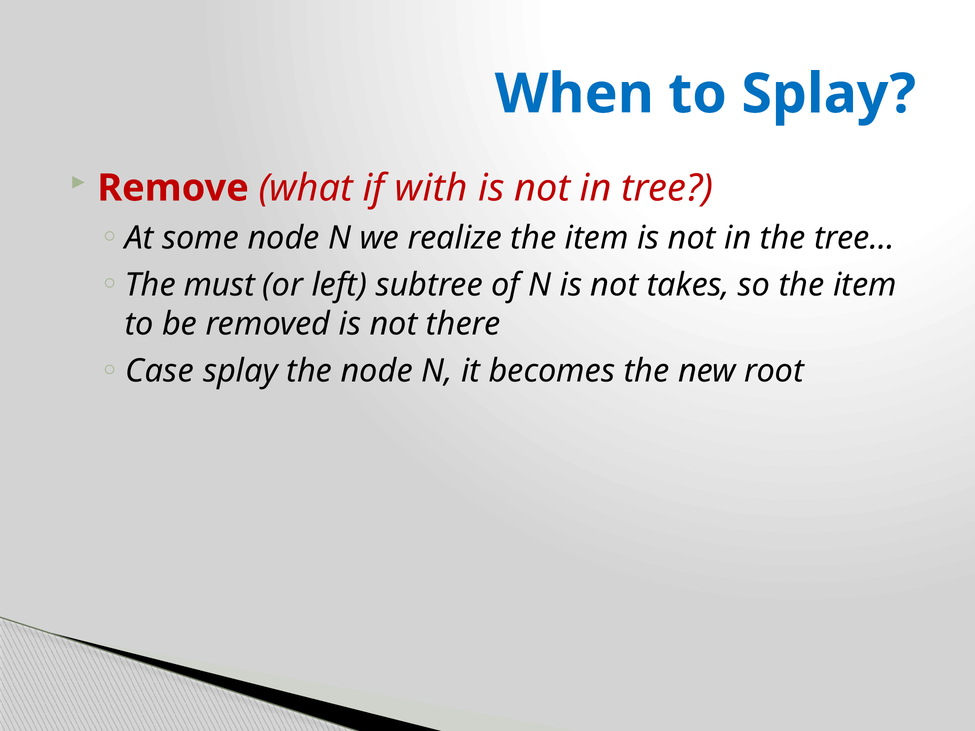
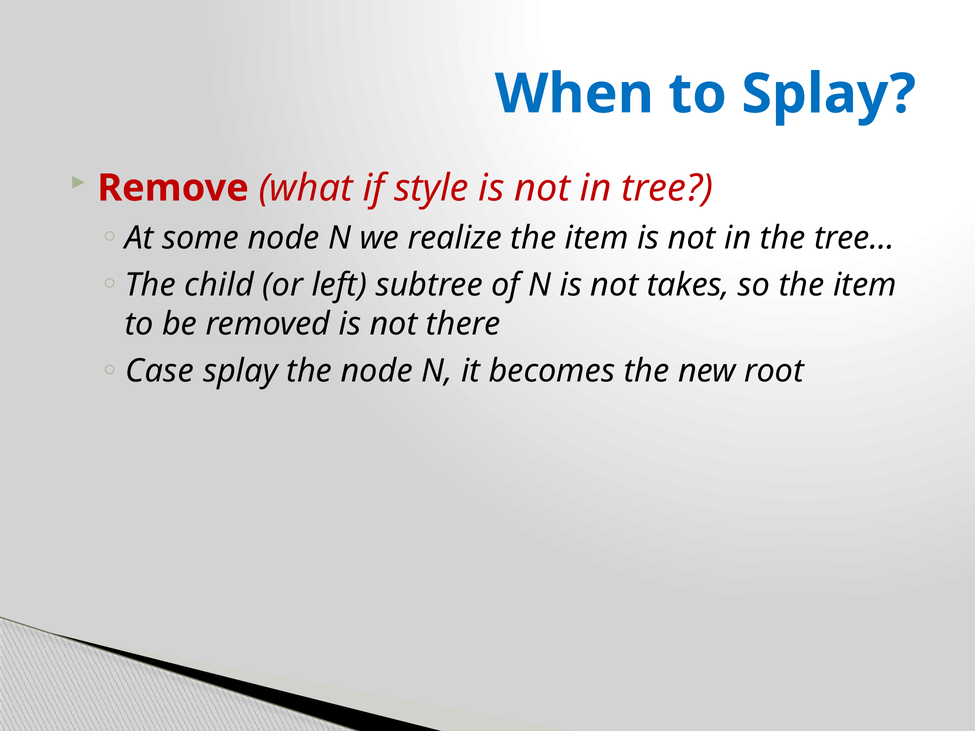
with: with -> style (432, 188)
must: must -> child (219, 285)
